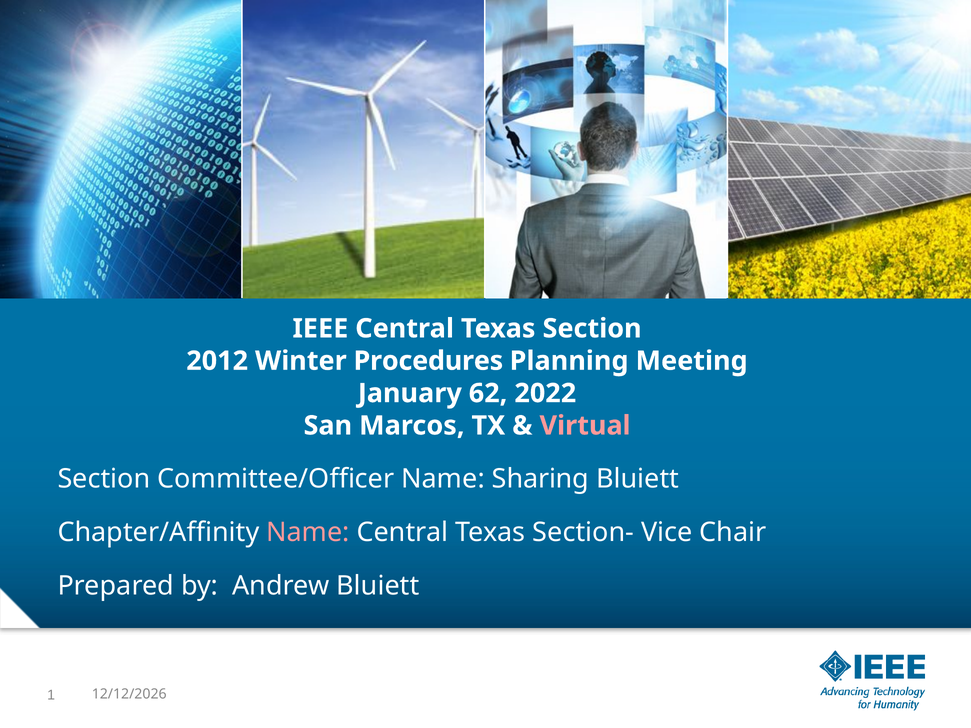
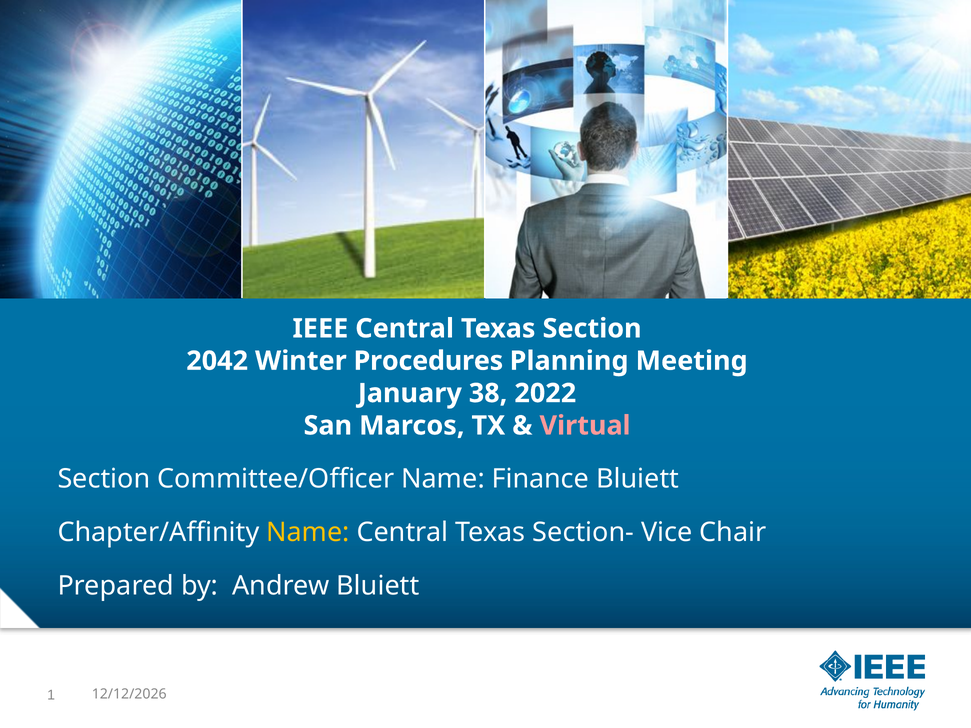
2012: 2012 -> 2042 (217, 361)
62: 62 -> 38 (488, 393)
Sharing: Sharing -> Finance (540, 479)
Name colour: pink -> yellow (308, 532)
